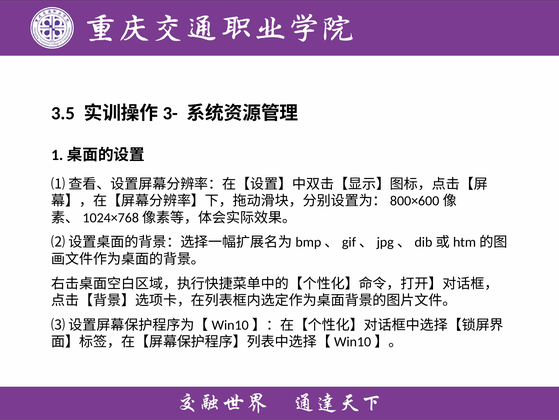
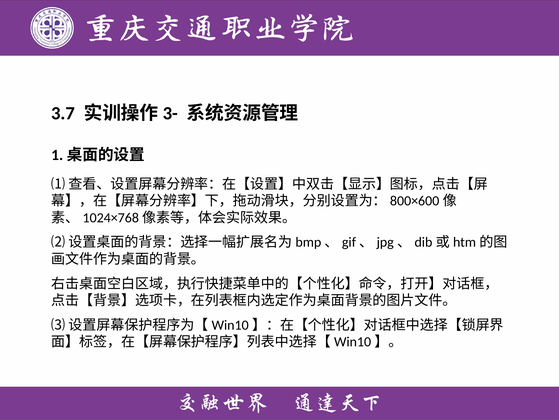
3.5: 3.5 -> 3.7 (63, 113)
